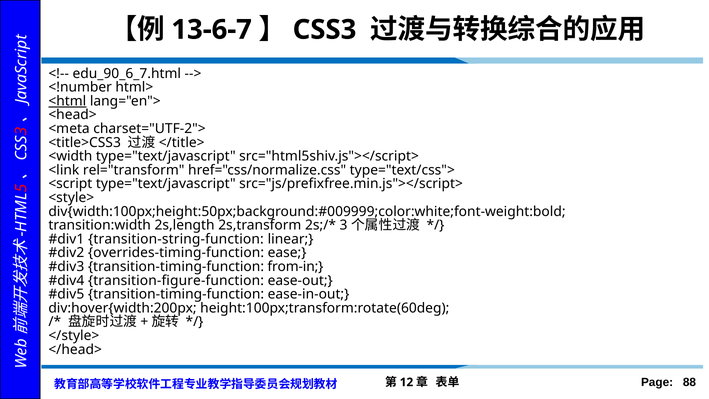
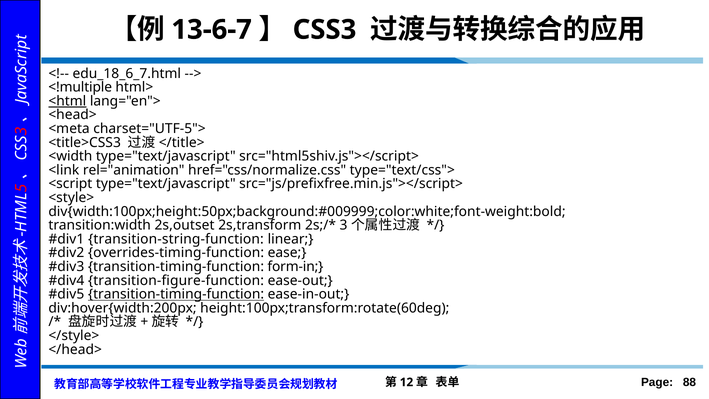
edu_90_6_7.html: edu_90_6_7.html -> edu_18_6_7.html (127, 74)
<!number: <!number -> <!multiple (80, 87)
charset="UTF-2">: charset="UTF-2"> -> charset="UTF-5"> (150, 129)
rel="transform: rel="transform -> rel="animation (134, 170)
2s,length: 2s,length -> 2s,outset (185, 225)
from-in: from-in -> form-in (295, 267)
transition-timing-function underline: none -> present (176, 294)
